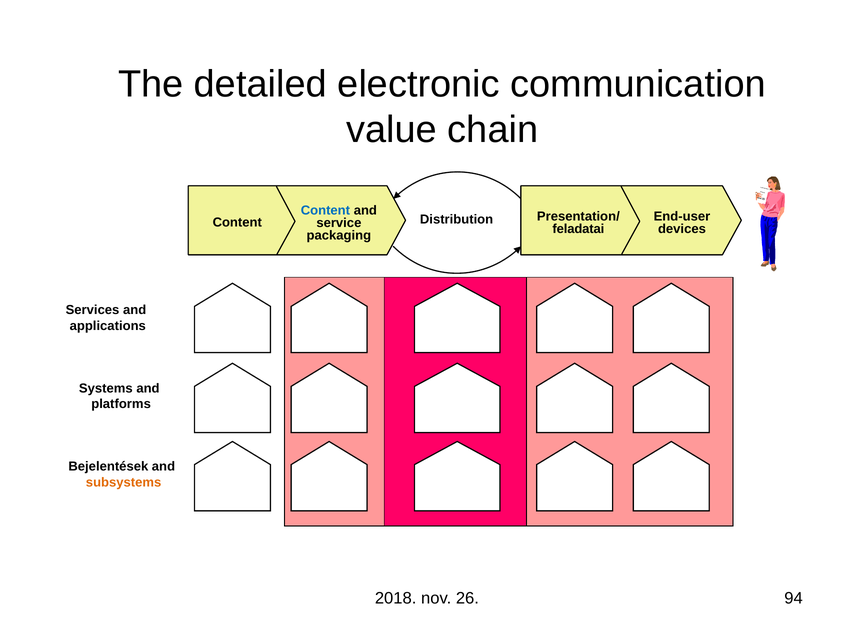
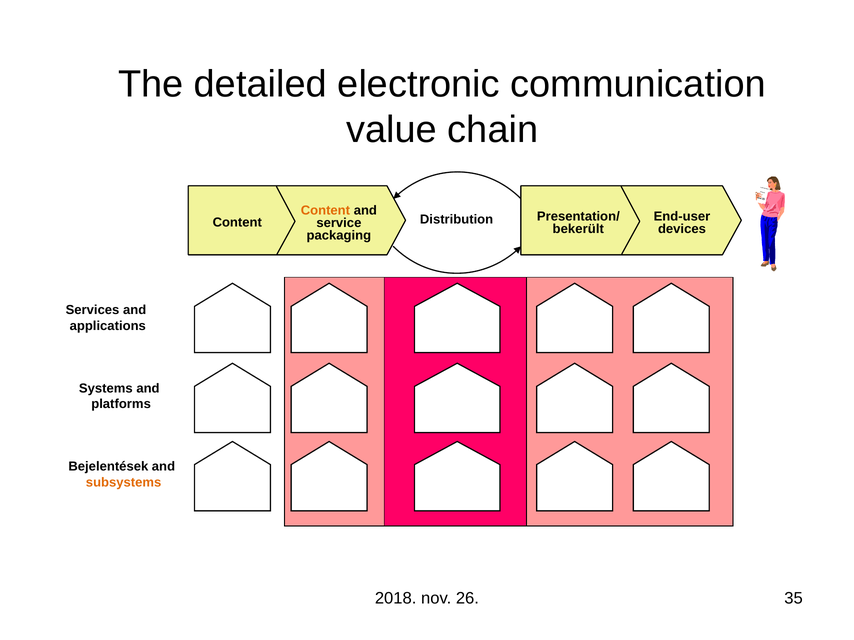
Content colour: blue -> orange (325, 211)
feladatai: feladatai -> bekerült (578, 229)
94: 94 -> 35 (794, 599)
